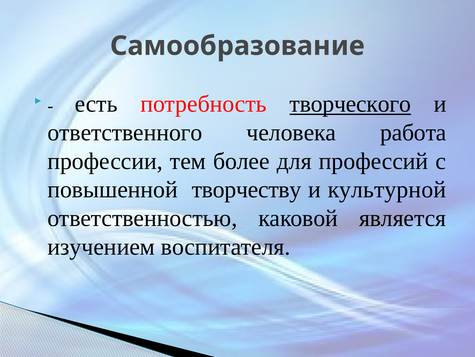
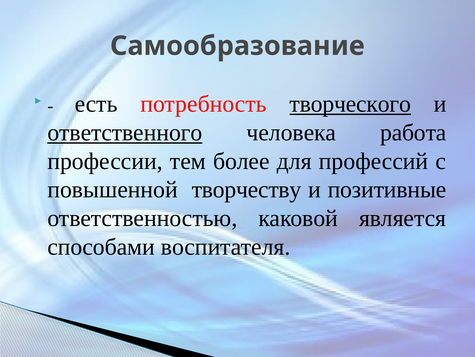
ответственного underline: none -> present (125, 132)
культурной: культурной -> позитивные (387, 189)
изучением: изучением -> способами (101, 246)
